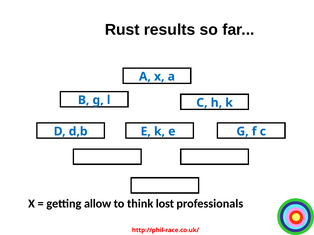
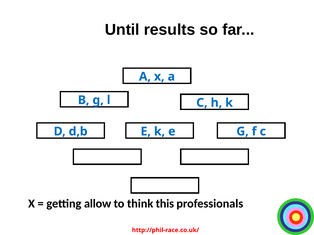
Rust: Rust -> Until (122, 30)
lost: lost -> this (165, 204)
